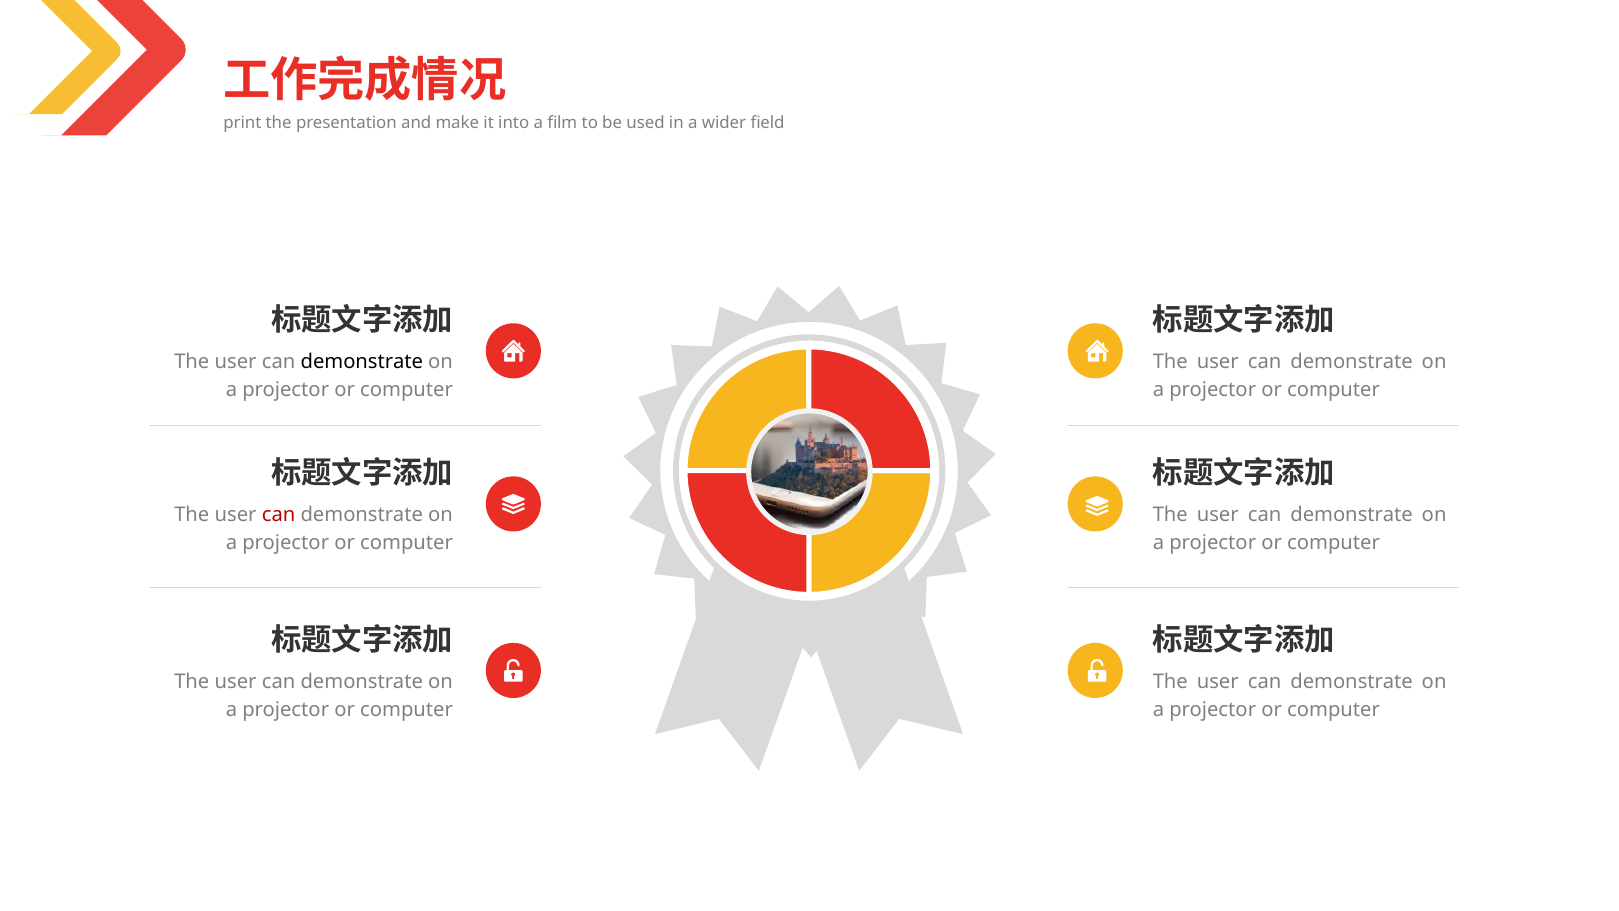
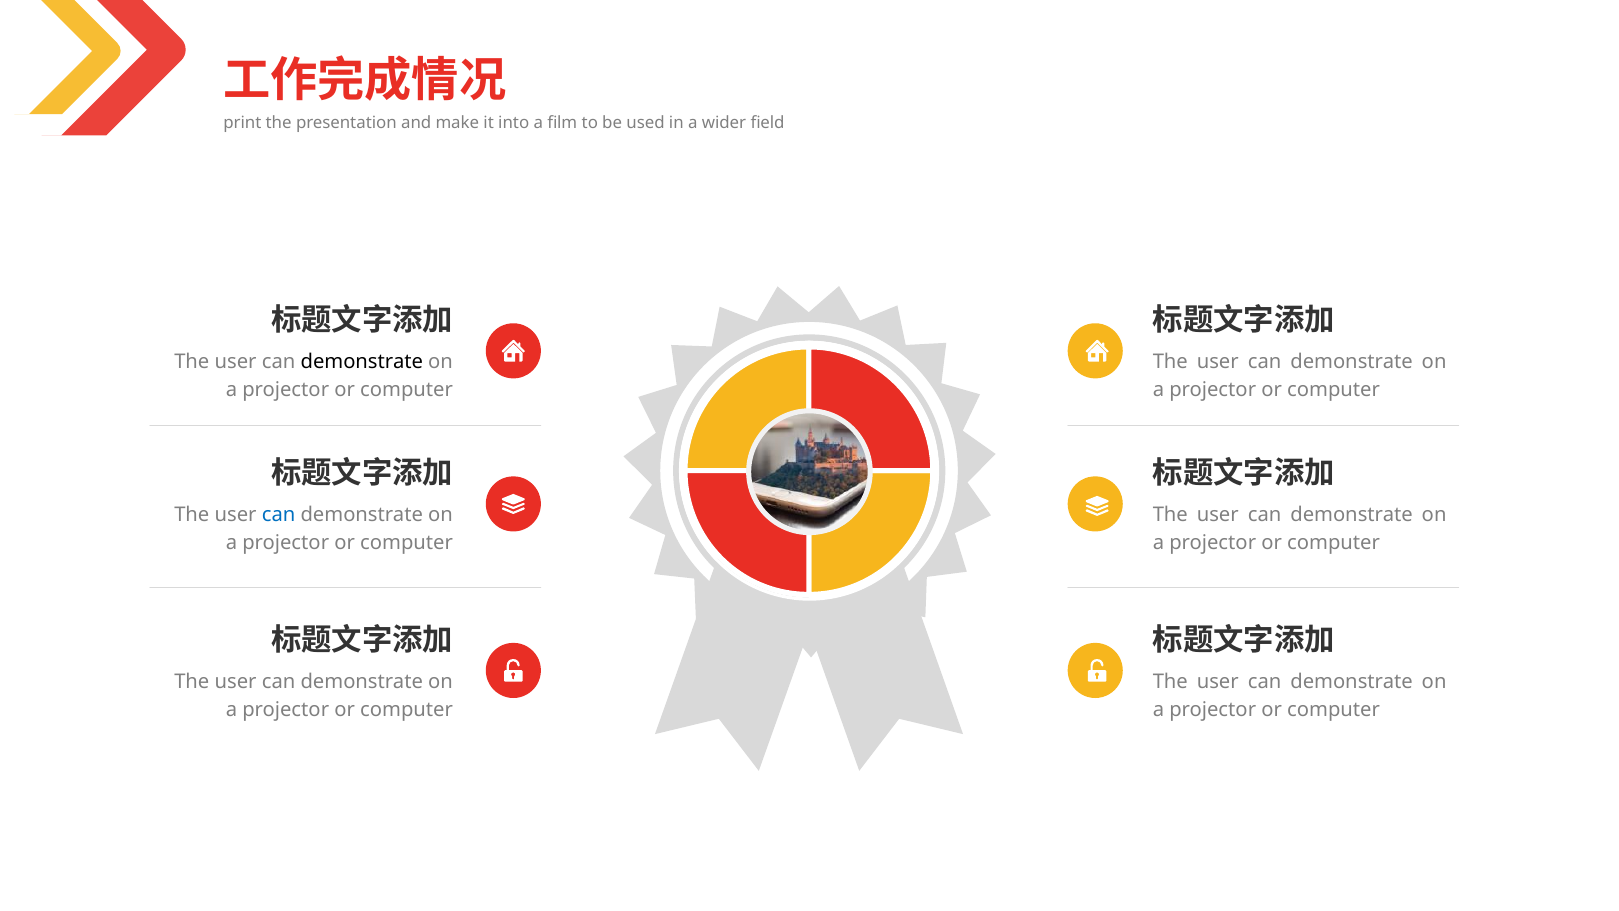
can colour: red -> blue (279, 515)
